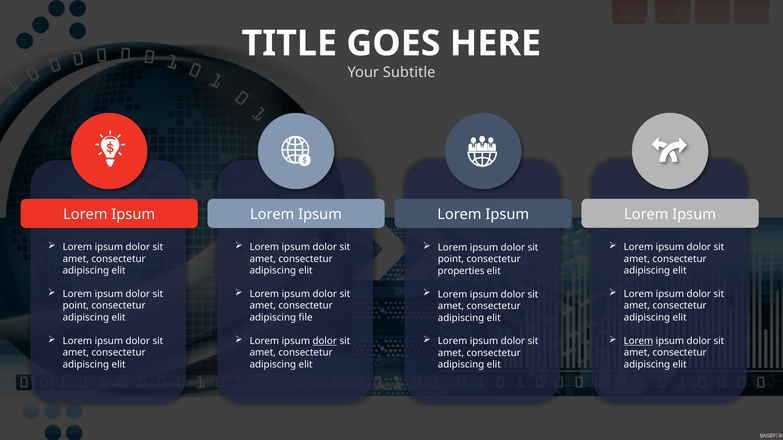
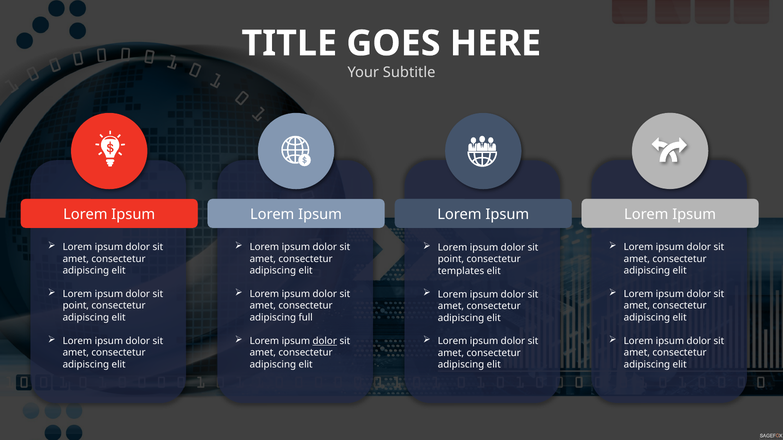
properties: properties -> templates (461, 271)
file: file -> full (306, 318)
Lorem underline: present -> none (638, 341)
